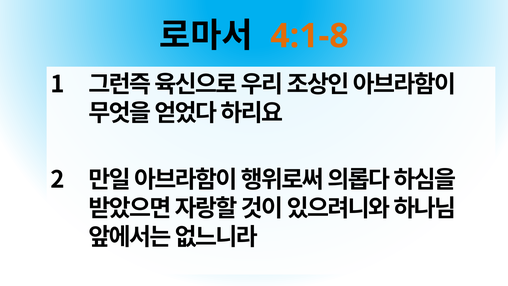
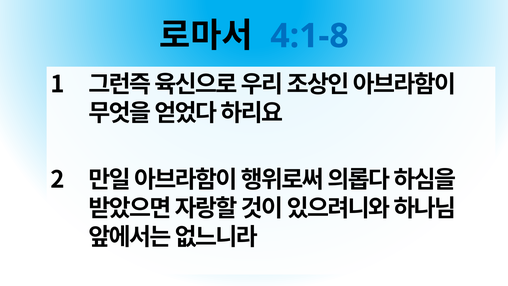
4:1-8 colour: orange -> blue (310, 36)
